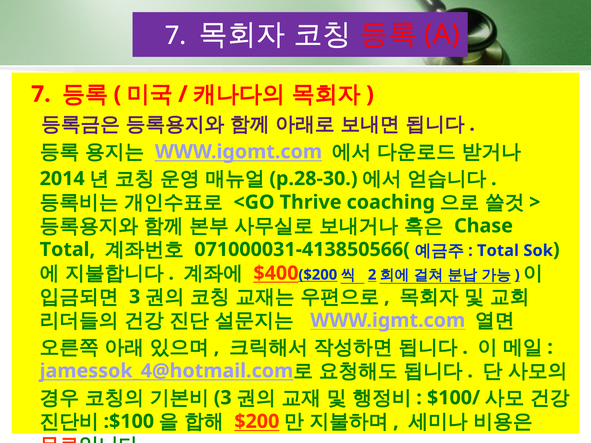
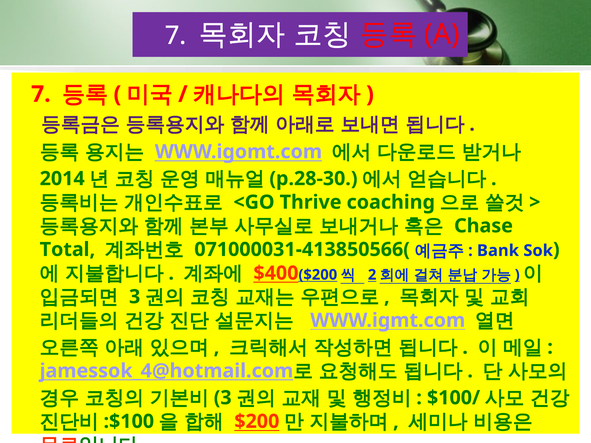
Total: Total -> Bank (498, 251)
